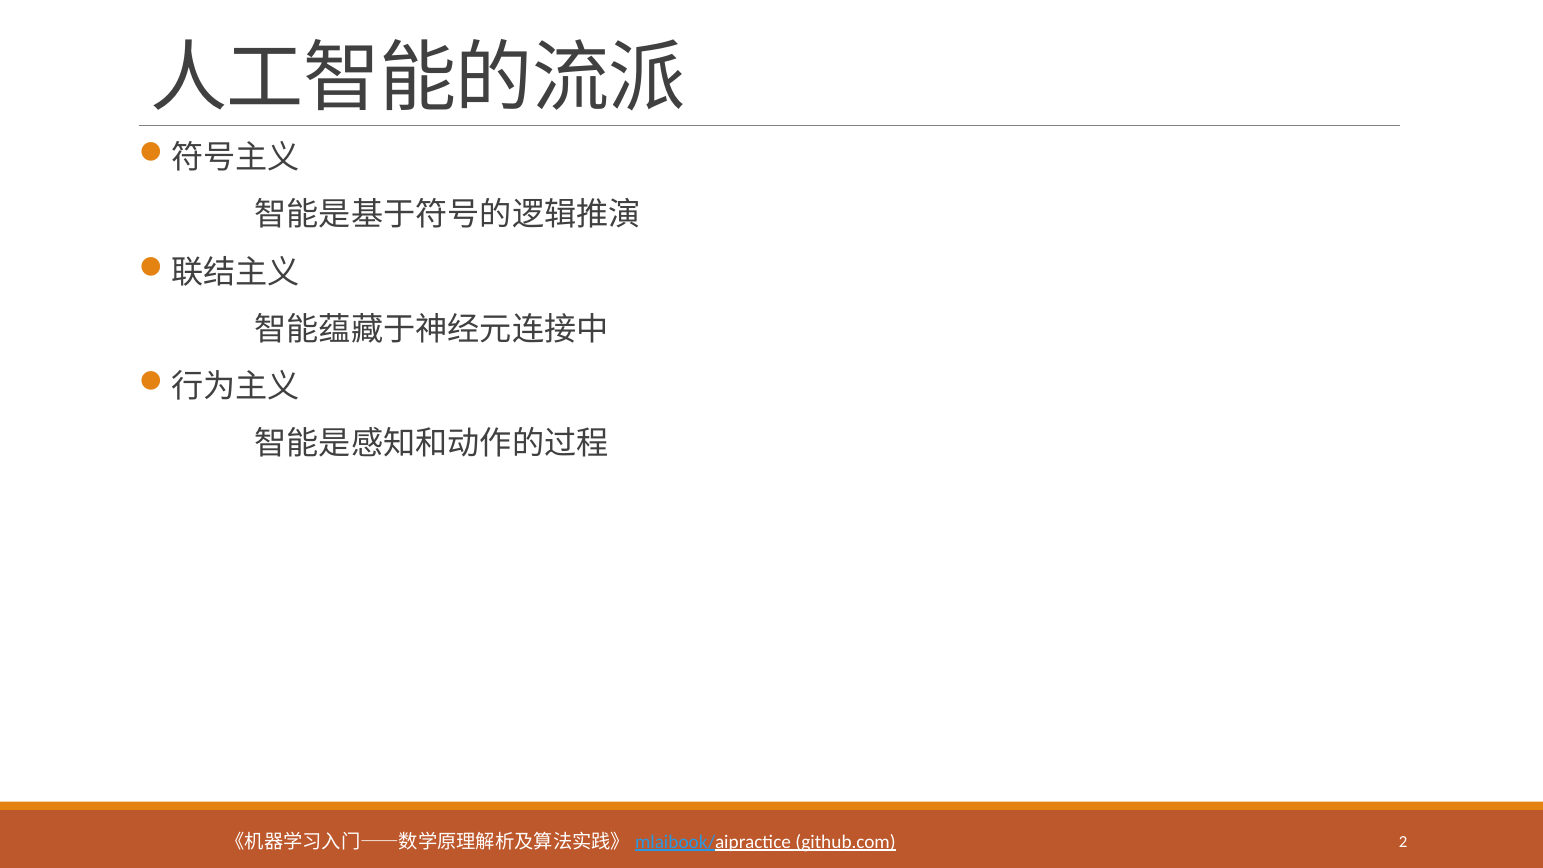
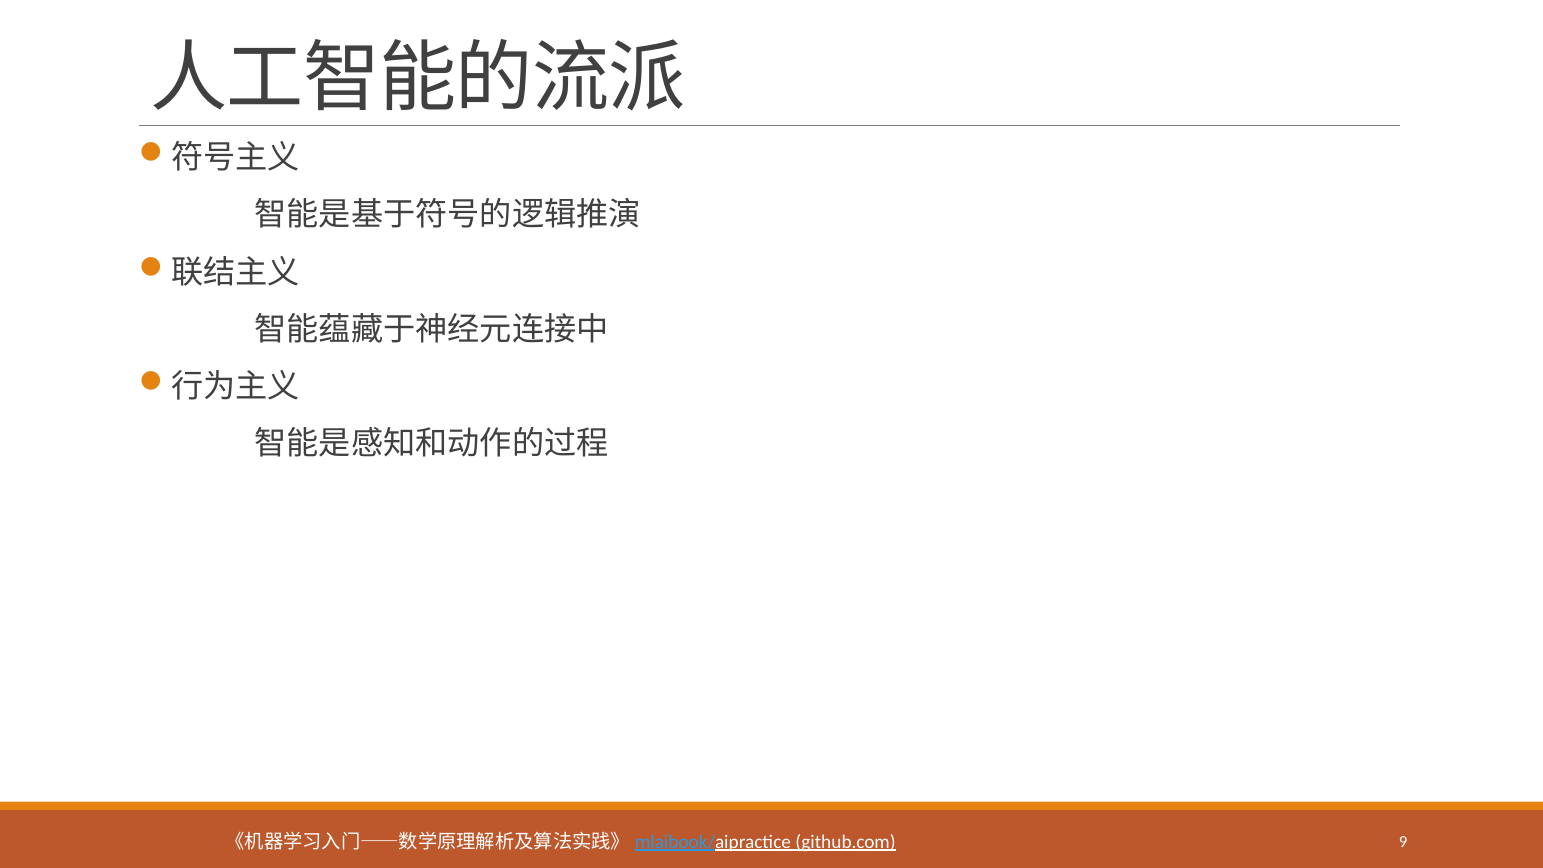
2: 2 -> 9 (1403, 842)
